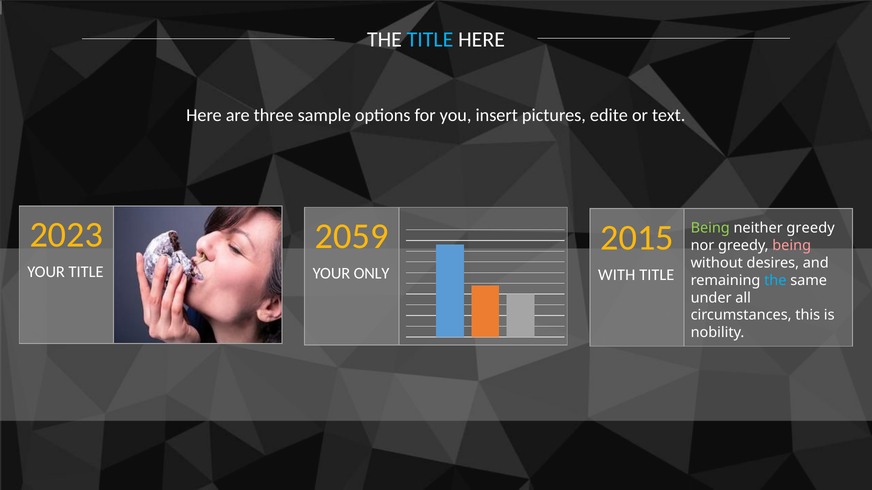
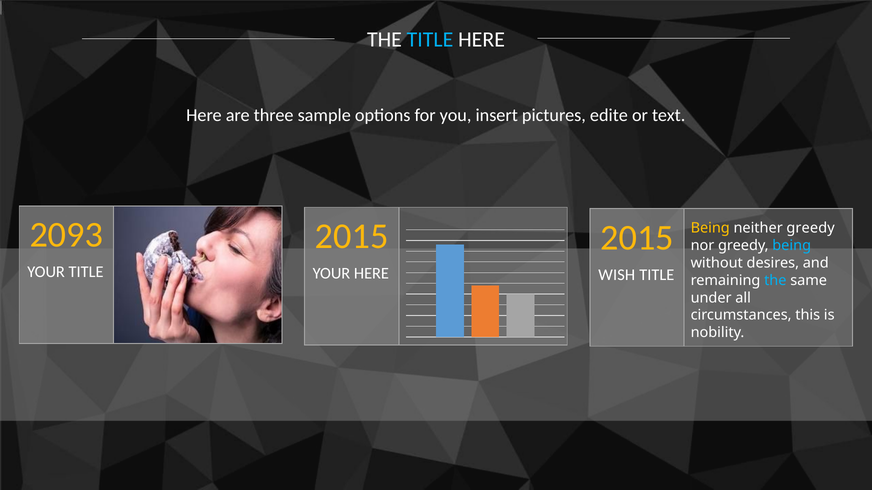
2023: 2023 -> 2093 (66, 235)
2059: 2059 -> 2015 (352, 236)
Being colour: light green -> yellow (710, 228)
being colour: pink -> light blue (792, 246)
YOUR ONLY: ONLY -> HERE (371, 274)
WITH: WITH -> WISH (617, 275)
